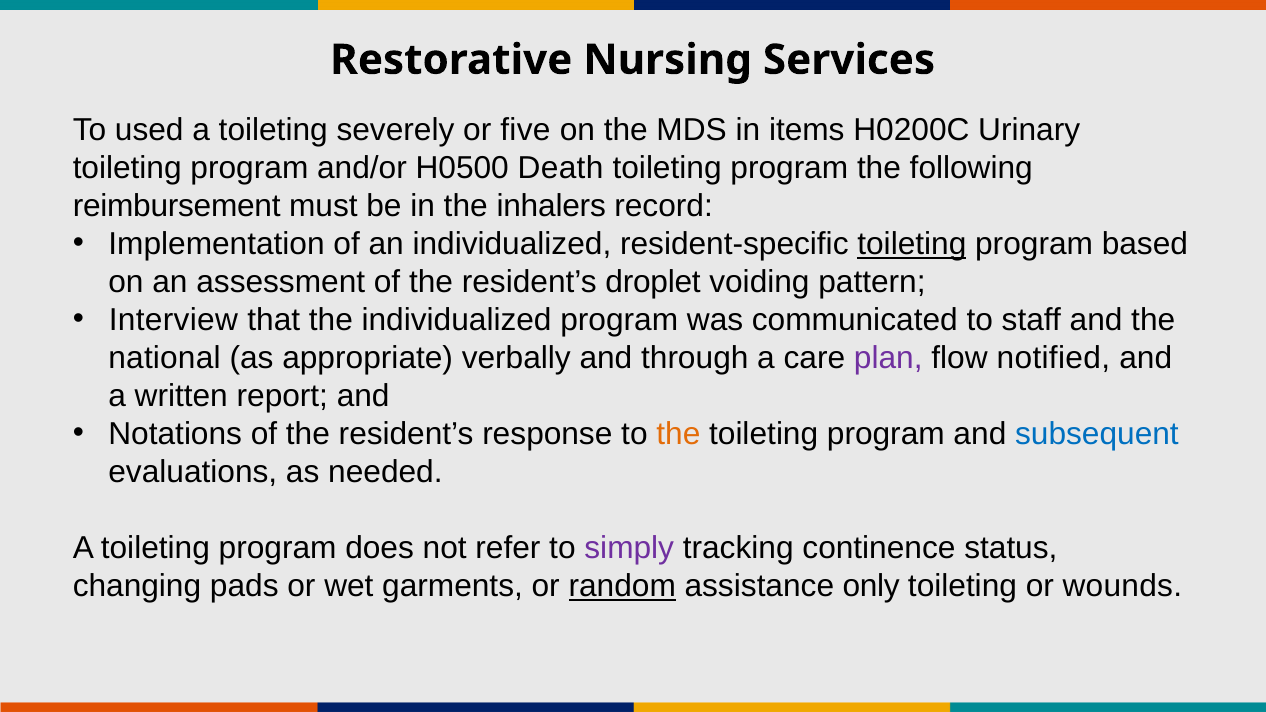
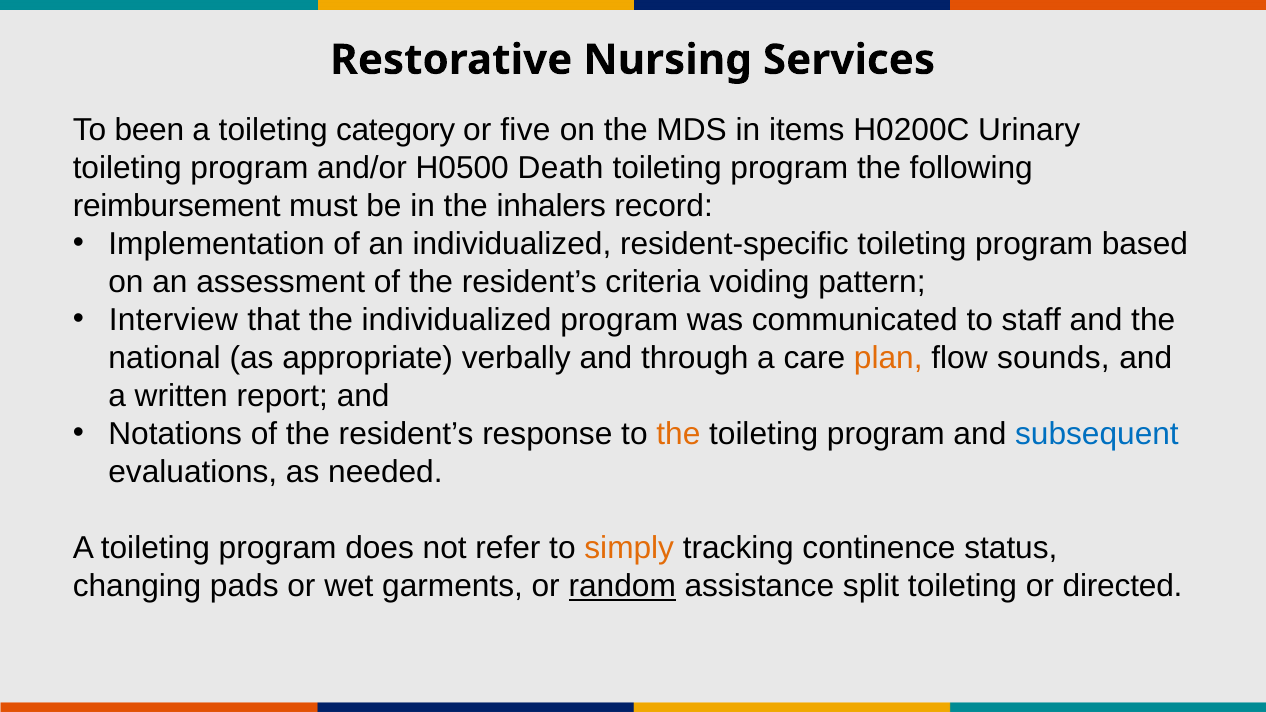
used: used -> been (149, 130)
severely: severely -> category (396, 130)
toileting underline: present -> none (912, 244)
droplet: droplet -> criteria (653, 282)
plan colour: purple -> orange (888, 358)
notified: notified -> sounds (1053, 358)
simply colour: purple -> orange (629, 548)
only: only -> split (871, 586)
wounds: wounds -> directed (1123, 586)
